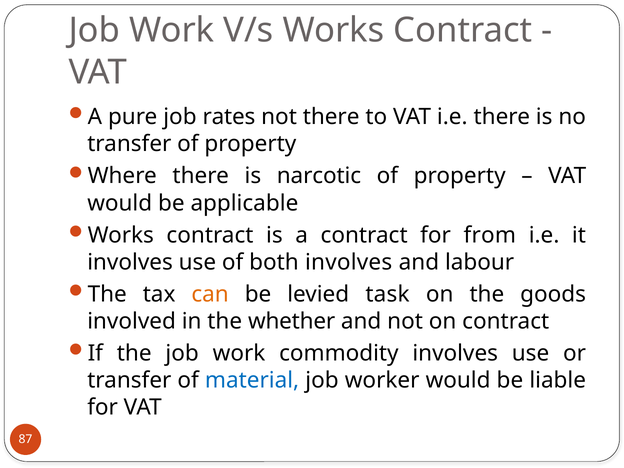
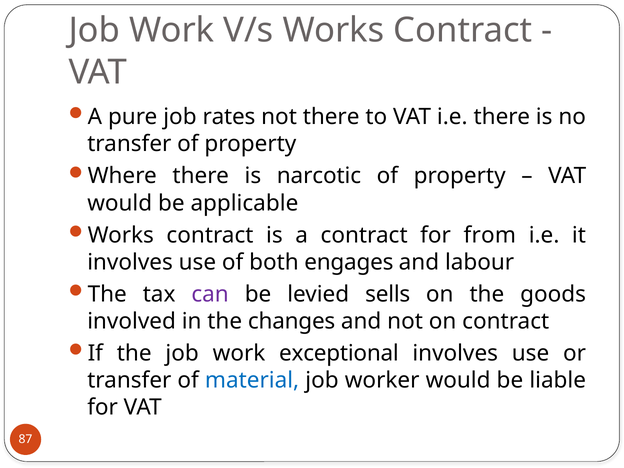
both involves: involves -> engages (349, 262)
can colour: orange -> purple (210, 294)
task: task -> sells (388, 294)
whether: whether -> changes (292, 321)
commodity: commodity -> exceptional (339, 353)
